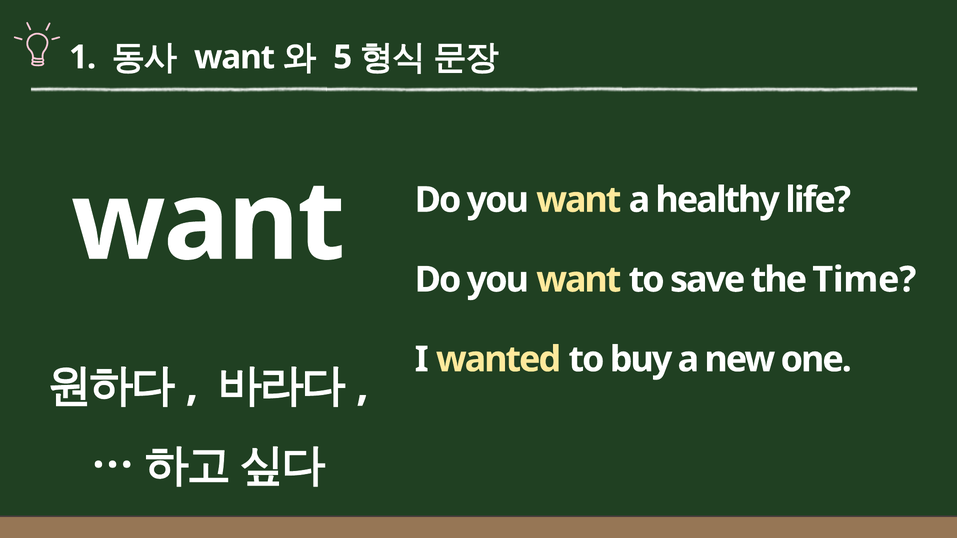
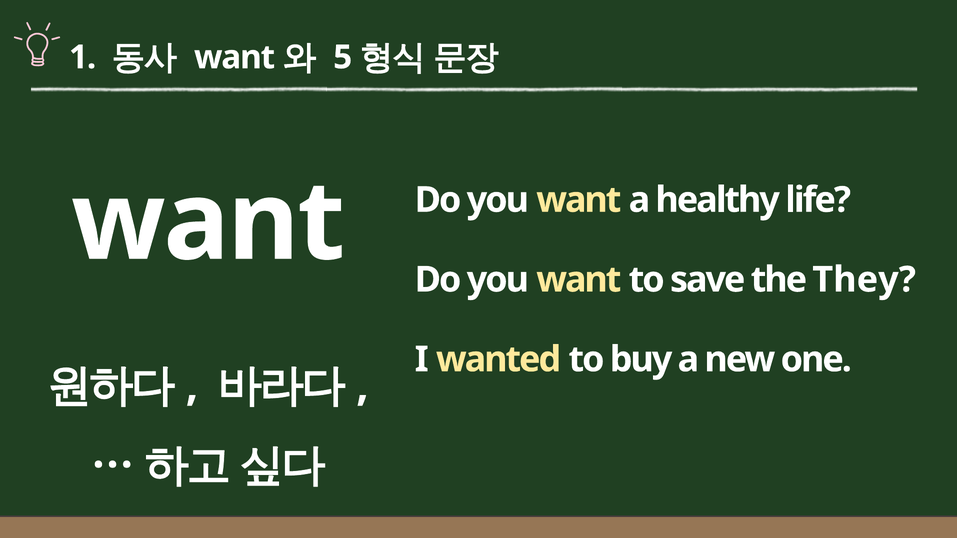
Time: Time -> They (864, 280)
